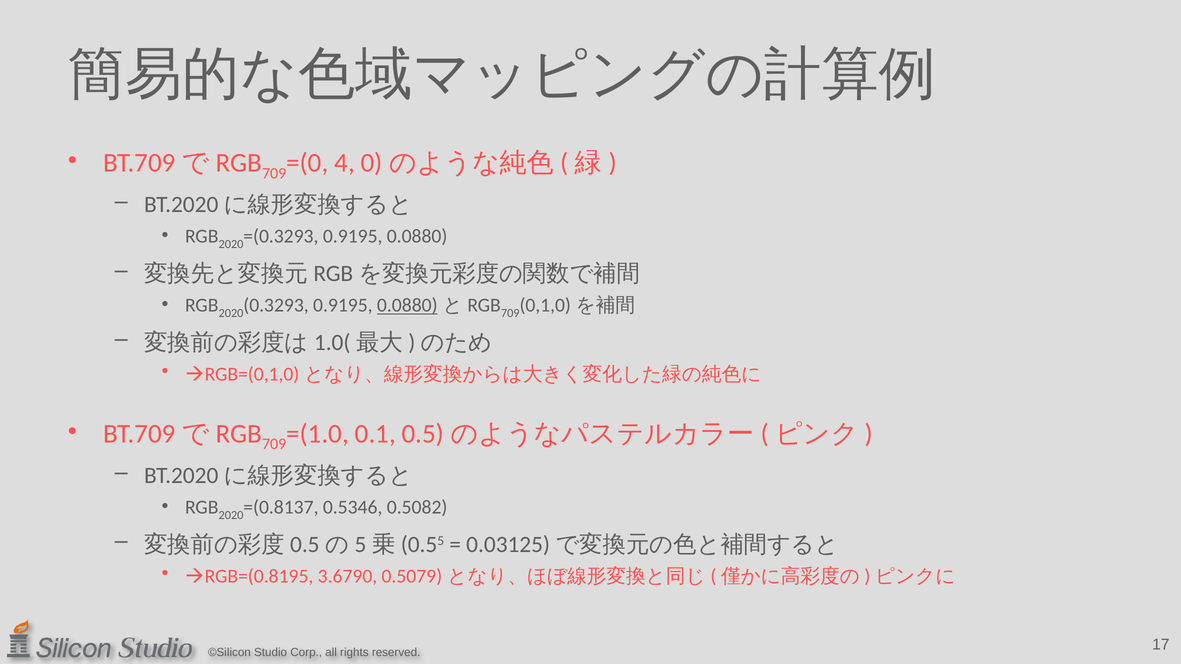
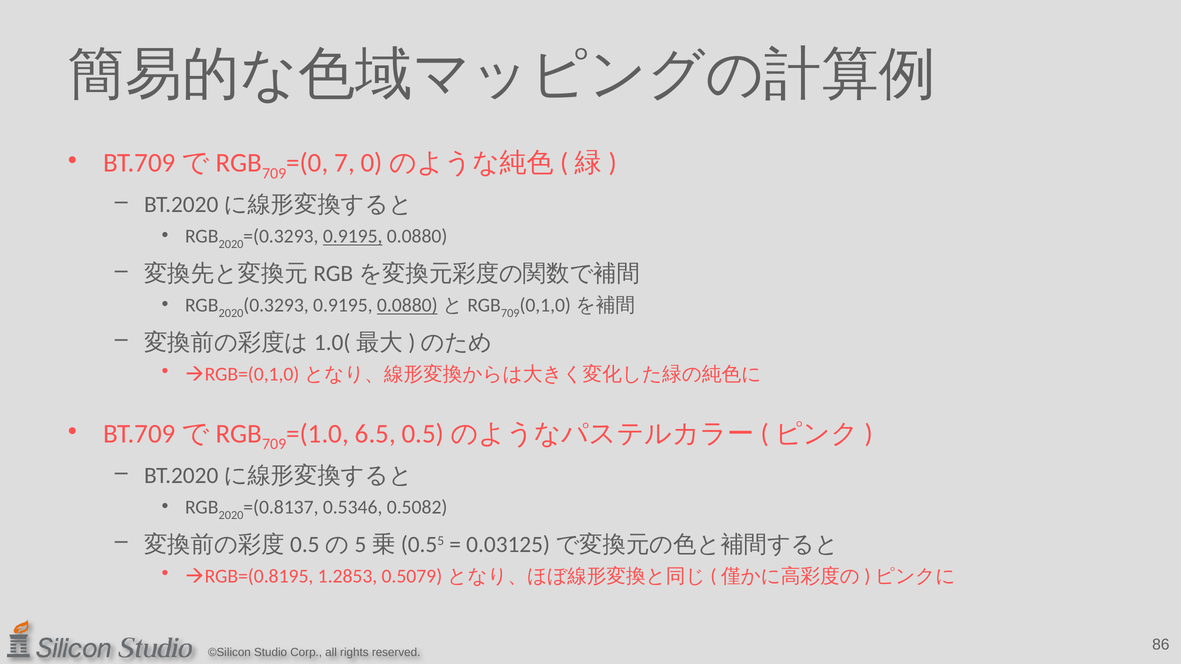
4: 4 -> 7 (345, 163)
0.9195 underline: none -> present (353, 237)
0.1: 0.1 -> 6.5 (375, 434)
3.6790: 3.6790 -> 1.2853 (347, 577)
17: 17 -> 86 (1161, 645)
